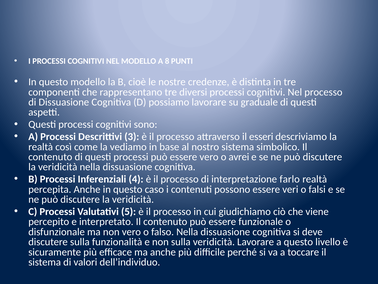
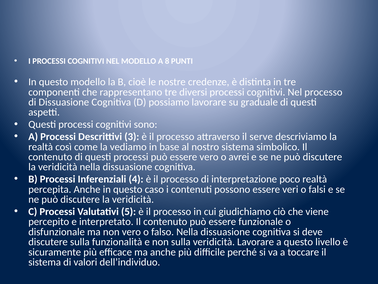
esseri: esseri -> serve (261, 136)
farlo: farlo -> poco (290, 179)
